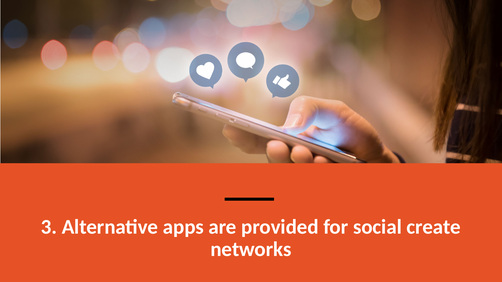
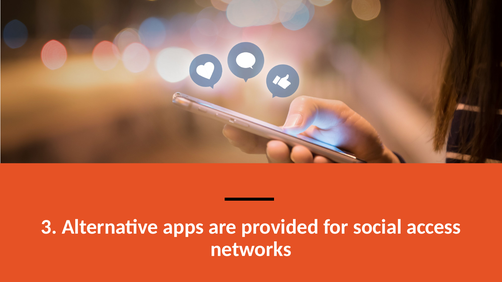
create: create -> access (434, 227)
